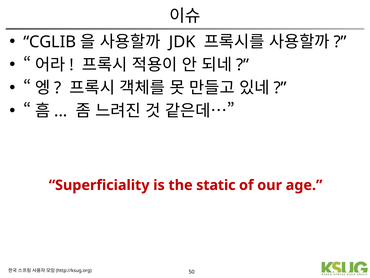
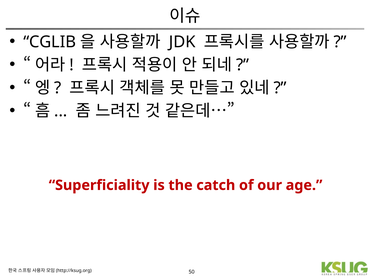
static: static -> catch (216, 185)
